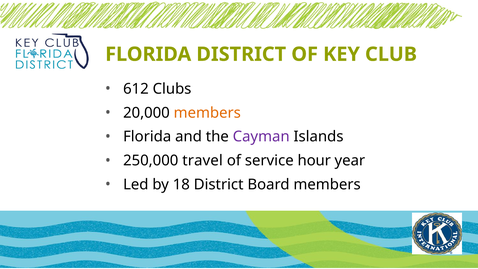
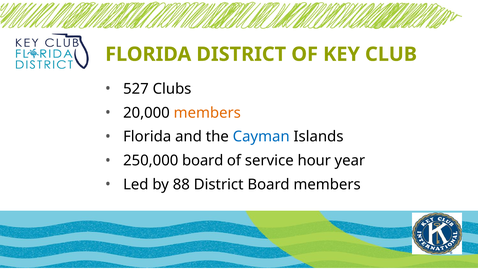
612: 612 -> 527 (136, 89)
Cayman colour: purple -> blue (261, 137)
250,000 travel: travel -> board (203, 161)
18: 18 -> 88 (181, 184)
